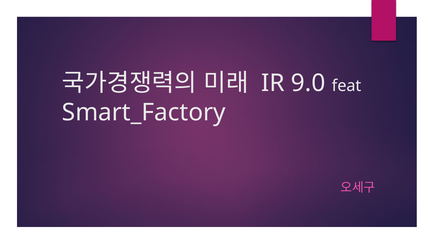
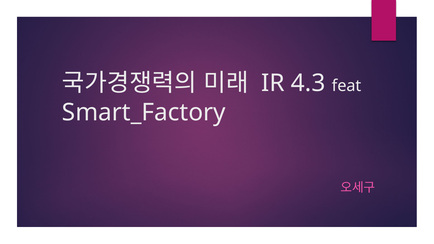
9.0: 9.0 -> 4.3 (308, 83)
